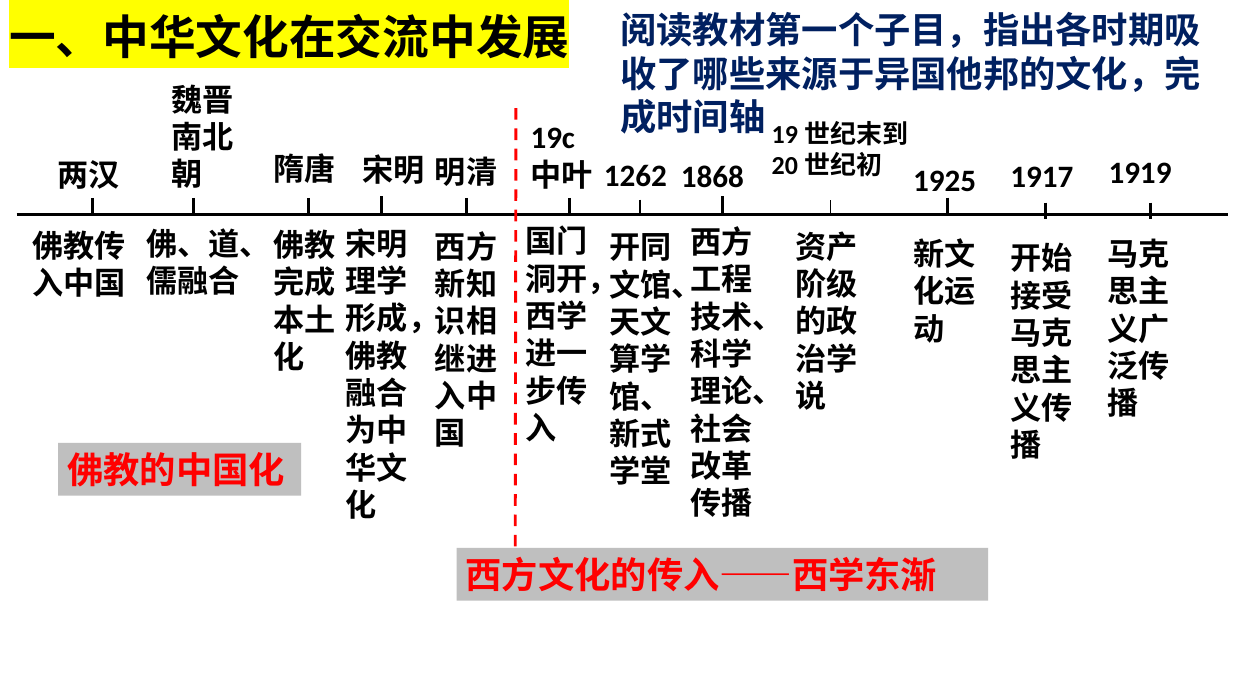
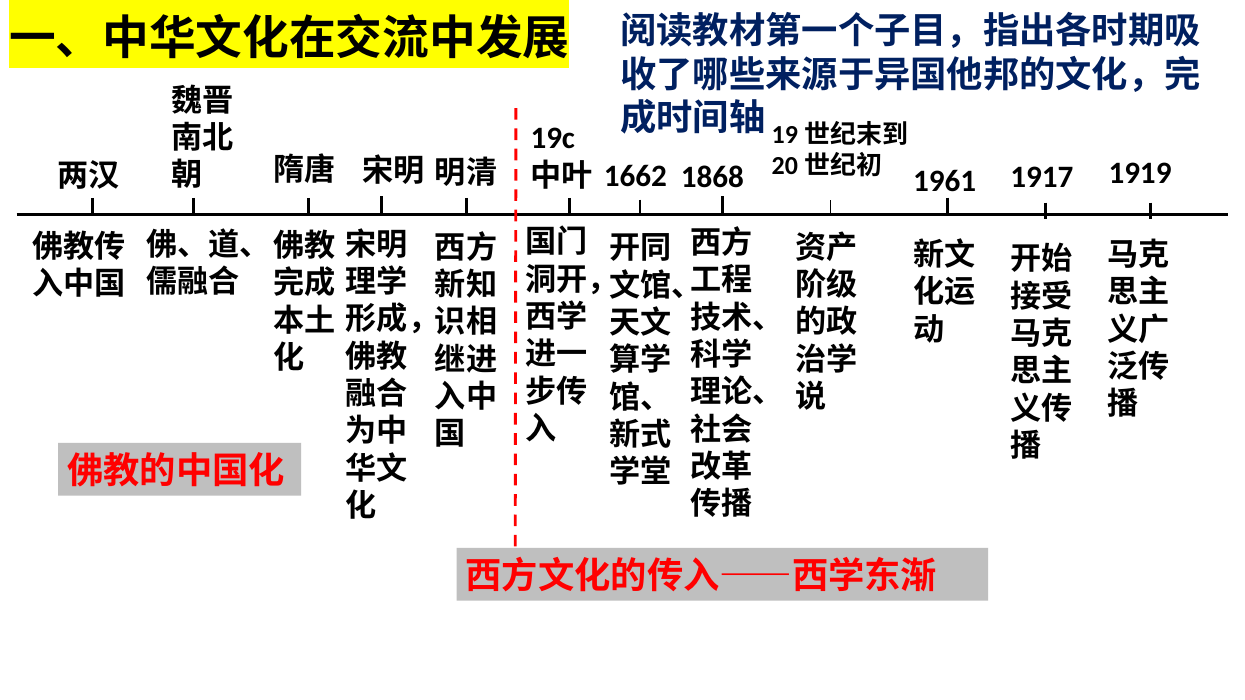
1262: 1262 -> 1662 (635, 176)
1925: 1925 -> 1961 (945, 181)
